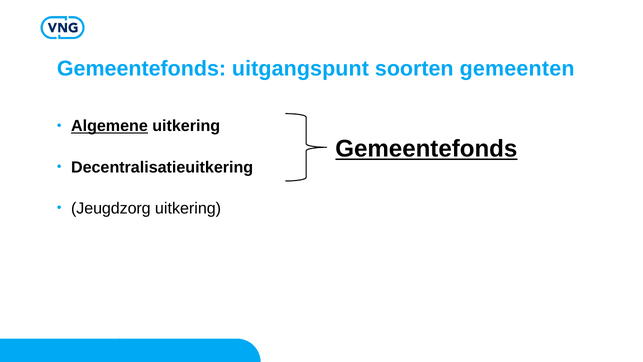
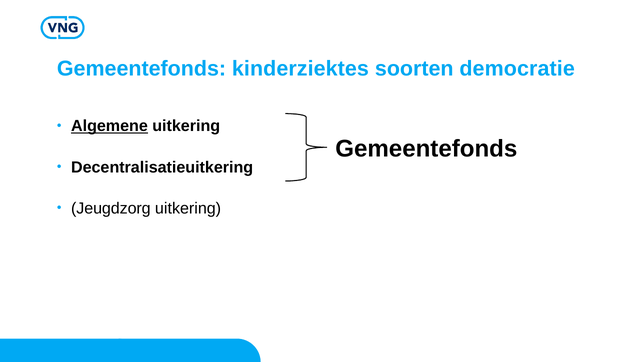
uitgangspunt: uitgangspunt -> kinderziektes (300, 68)
gemeenten: gemeenten -> democratie (517, 68)
Gemeentefonds underline: present -> none (426, 149)
